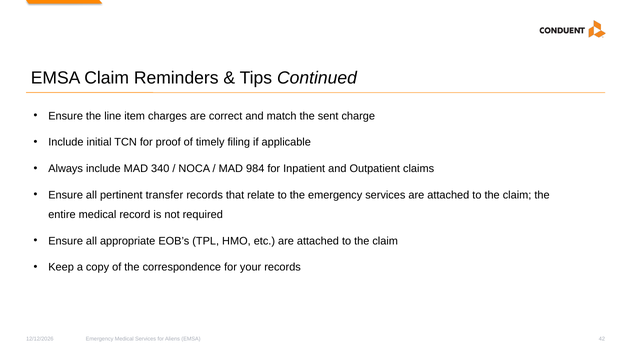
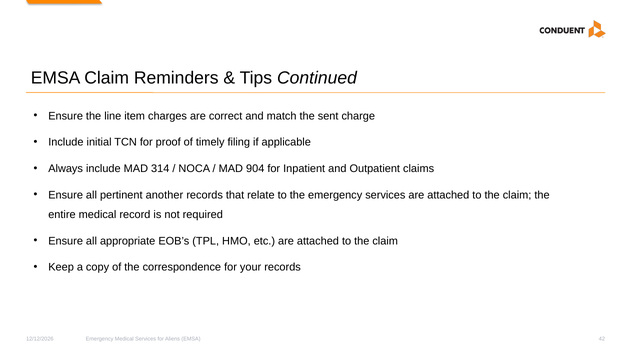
340: 340 -> 314 (160, 168)
984: 984 -> 904 (255, 168)
transfer: transfer -> another (164, 195)
